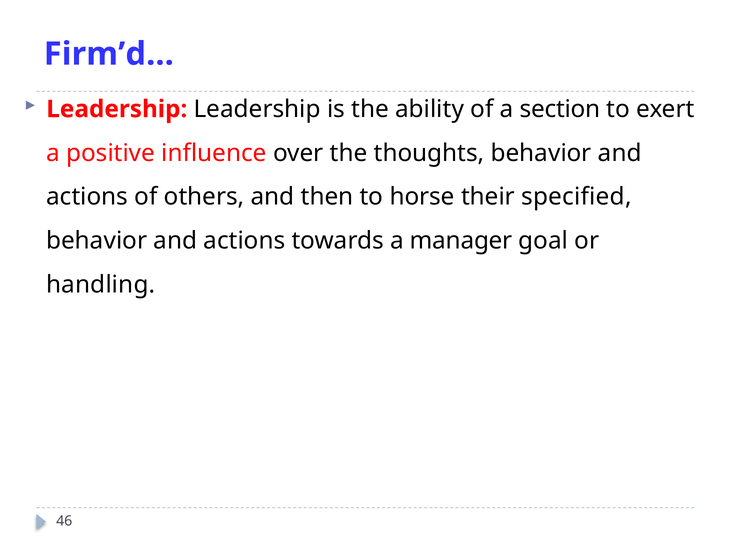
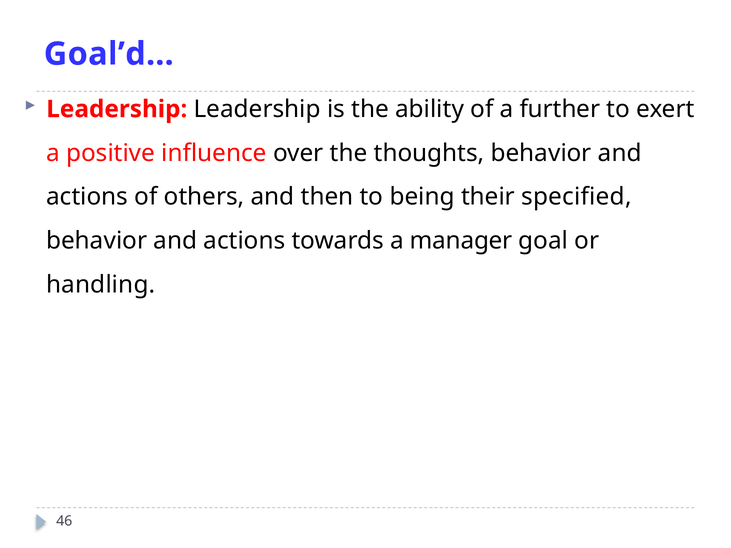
Firm’d…: Firm’d… -> Goal’d… (109, 54)
section: section -> further (560, 109)
horse: horse -> being (422, 197)
